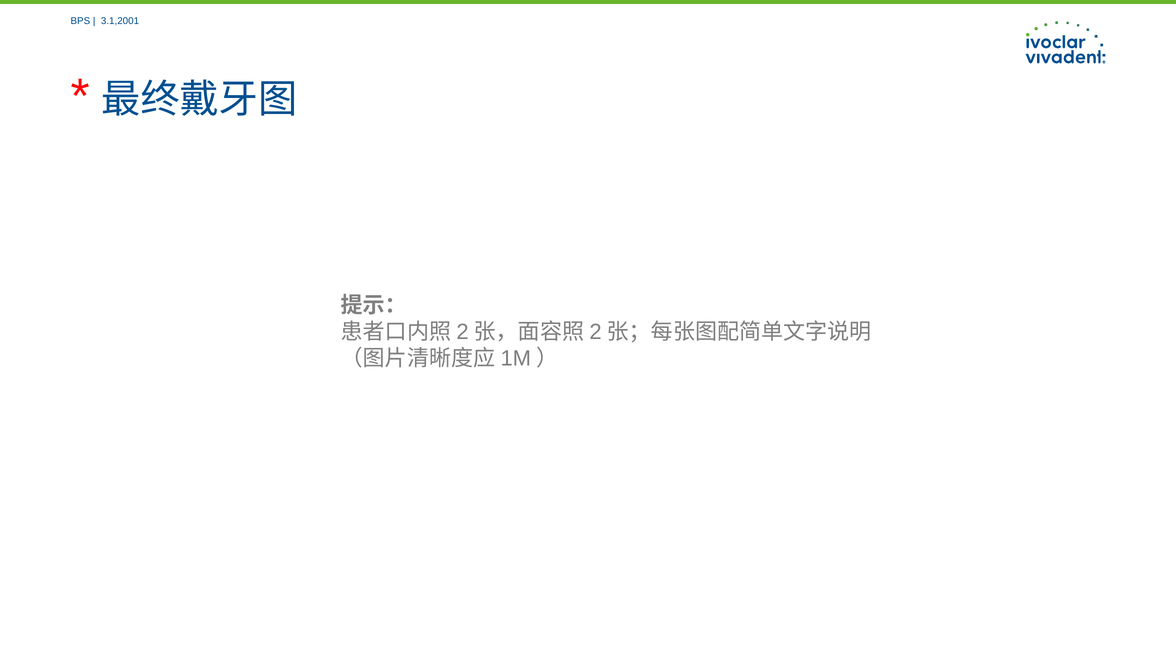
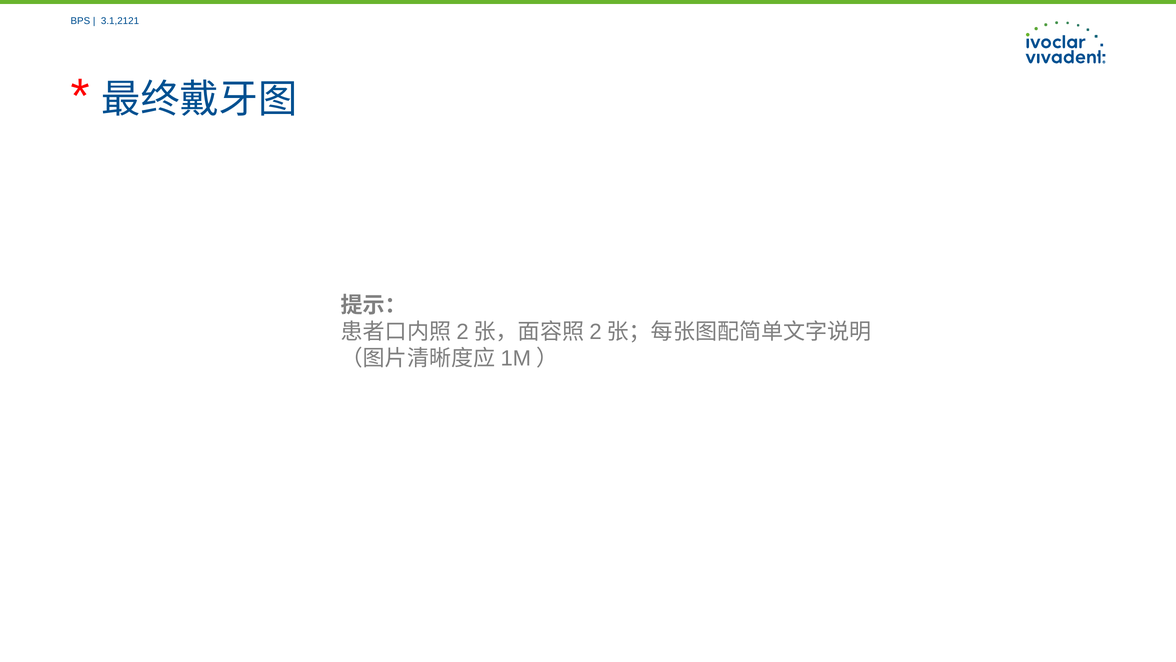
3.1,2001: 3.1,2001 -> 3.1,2121 (120, 21)
